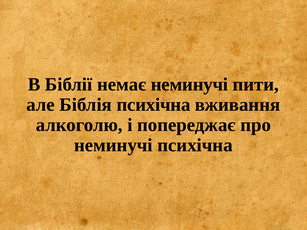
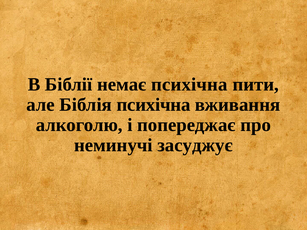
немає неминучі: неминучі -> психічна (189, 85)
неминучі психічна: психічна -> засуджує (195, 145)
